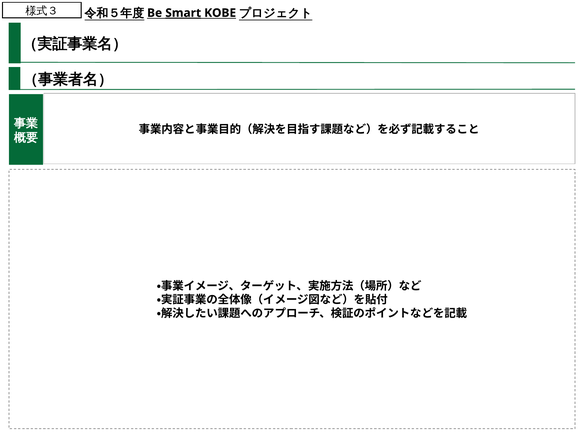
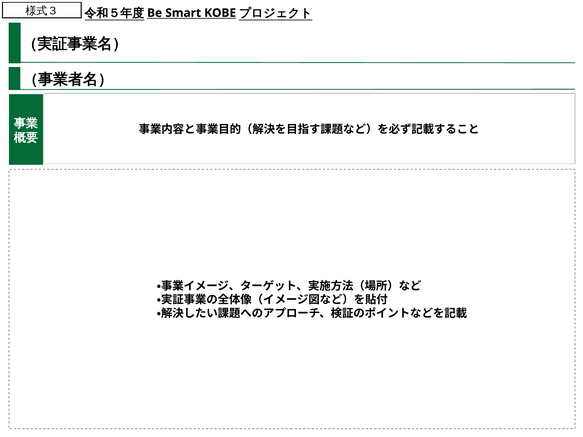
Smart underline: present -> none (183, 13)
